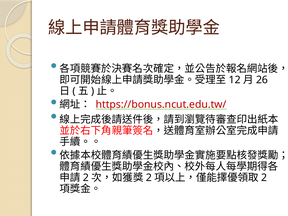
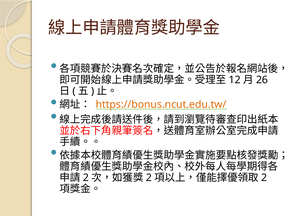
https://bonus.ncut.edu.tw/ colour: red -> orange (161, 104)
